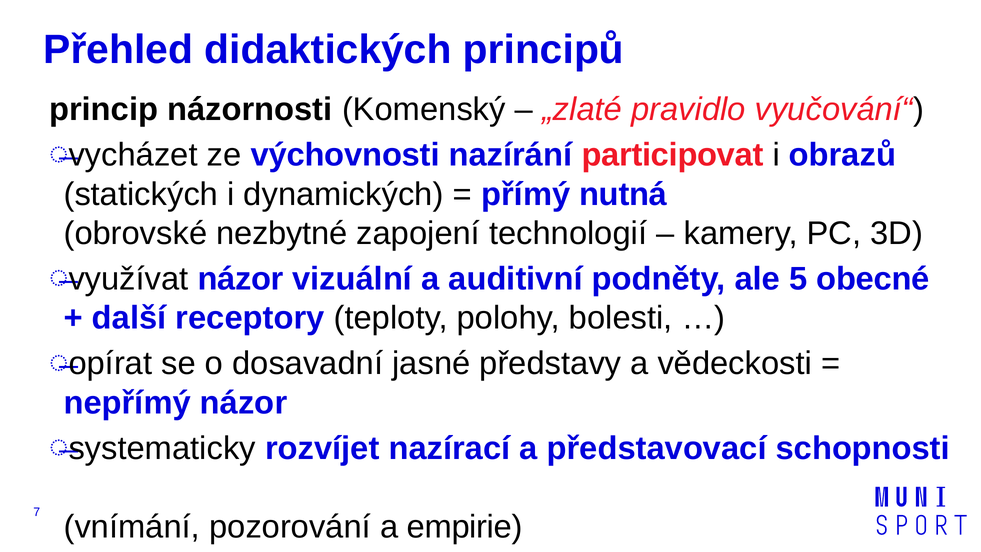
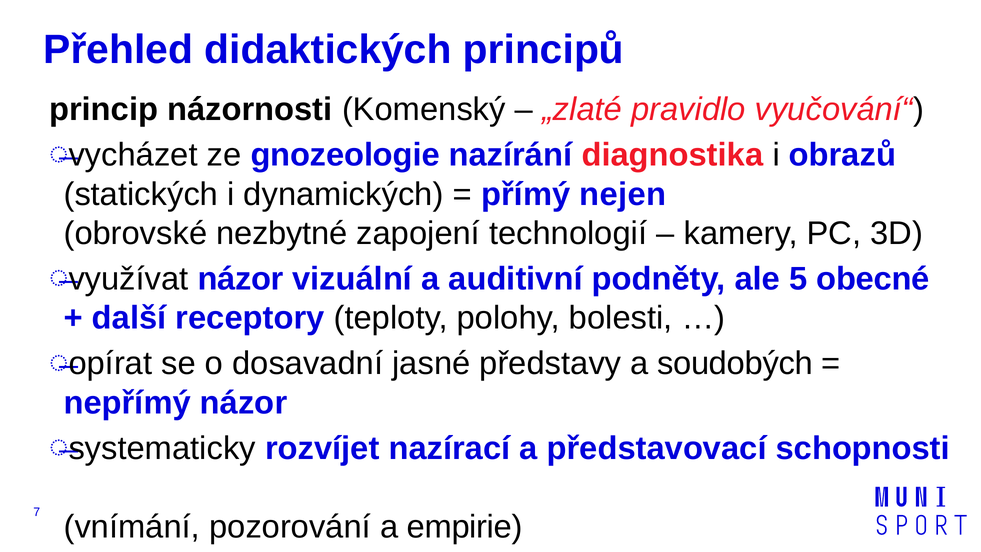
výchovnosti: výchovnosti -> gnozeologie (345, 155)
participovat: participovat -> diagnostika (672, 155)
nutná: nutná -> nejen (623, 194)
vědeckosti: vědeckosti -> soudobých (735, 363)
